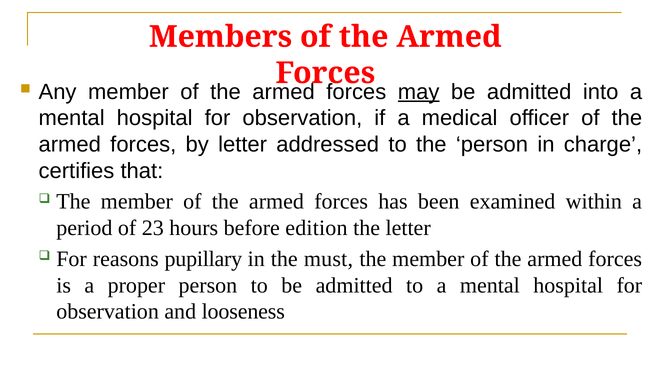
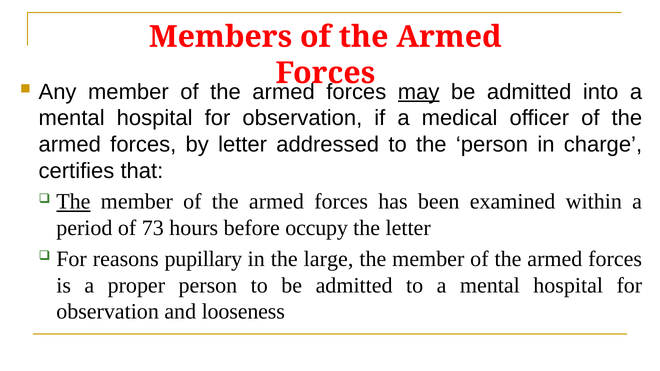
The underline: none -> present (73, 202)
23: 23 -> 73 (153, 228)
edition: edition -> occupy (317, 228)
must: must -> large (329, 259)
